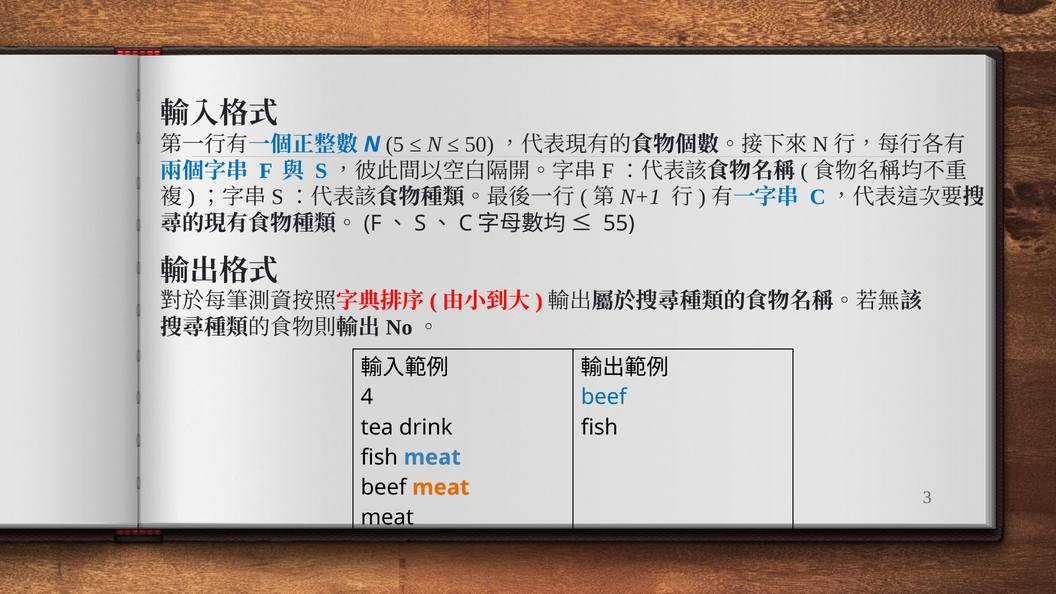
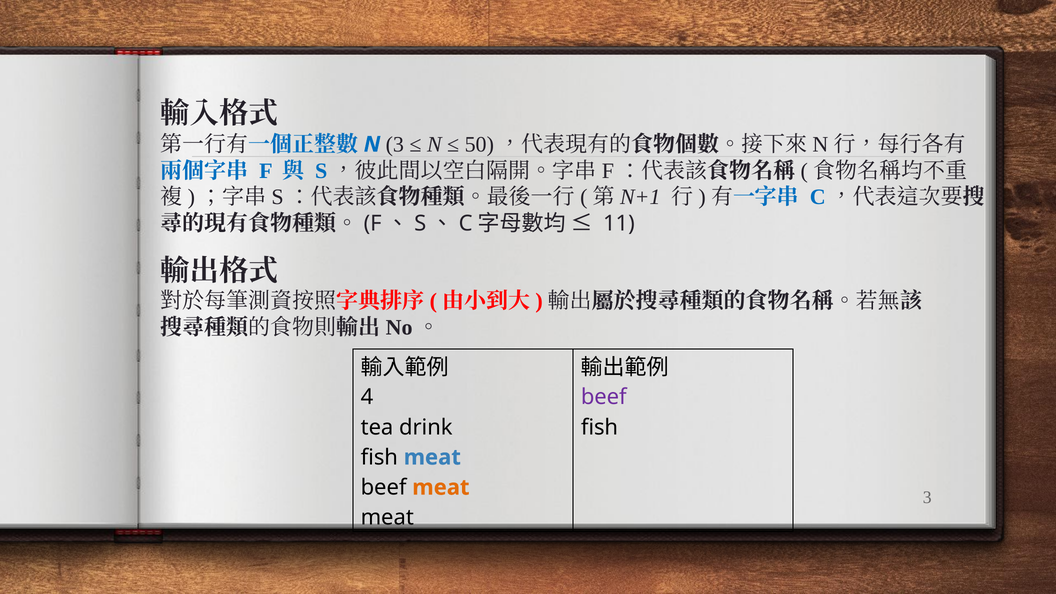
N 5: 5 -> 3 (395, 144)
55: 55 -> 11 (619, 224)
beef colour: blue -> purple (604, 397)
